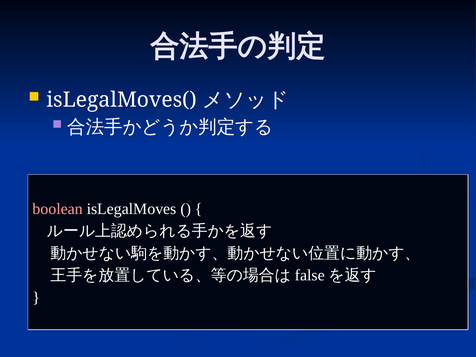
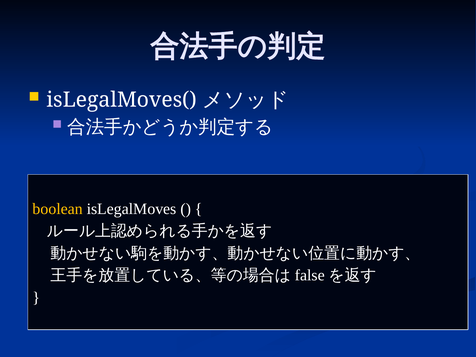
boolean colour: pink -> yellow (58, 209)
